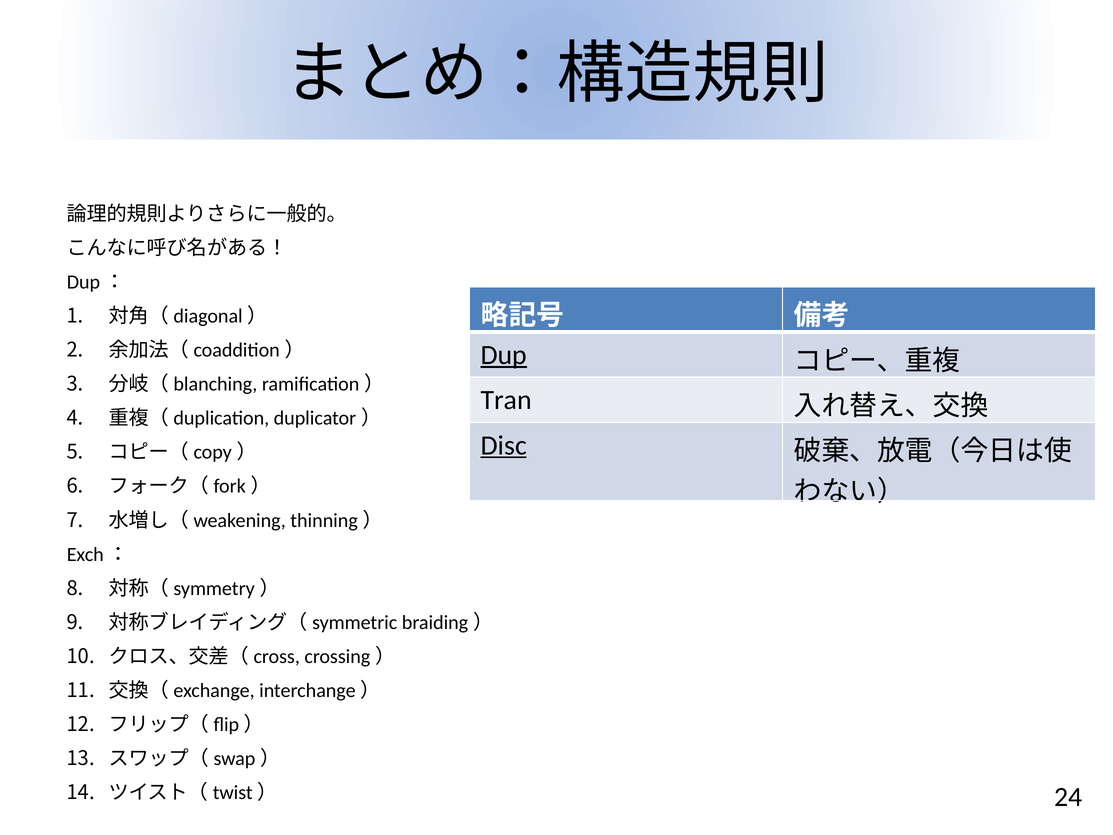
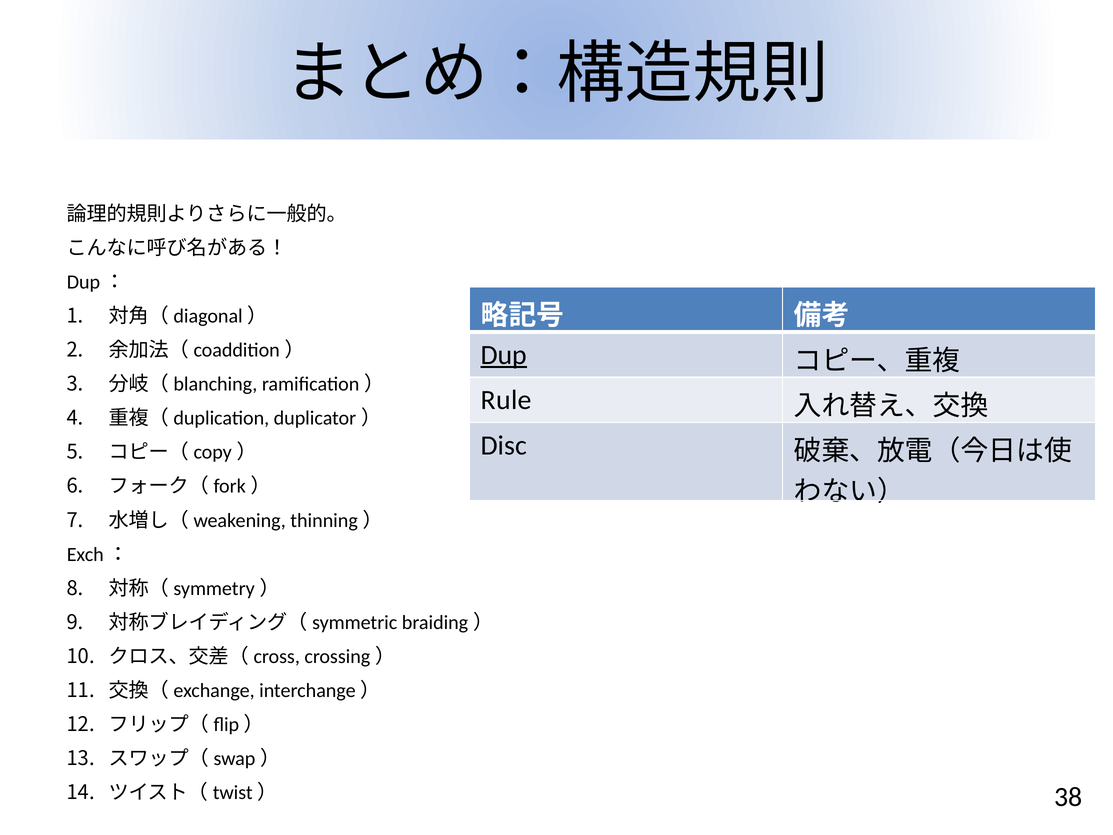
Tran: Tran -> Rule (506, 400)
Disc underline: present -> none (504, 445)
24: 24 -> 38 (1068, 797)
